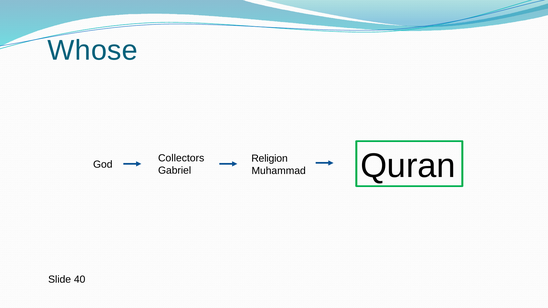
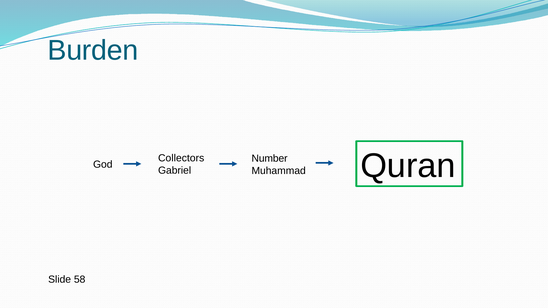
Whose: Whose -> Burden (93, 50)
Religion: Religion -> Number (270, 159)
40: 40 -> 58 (80, 280)
